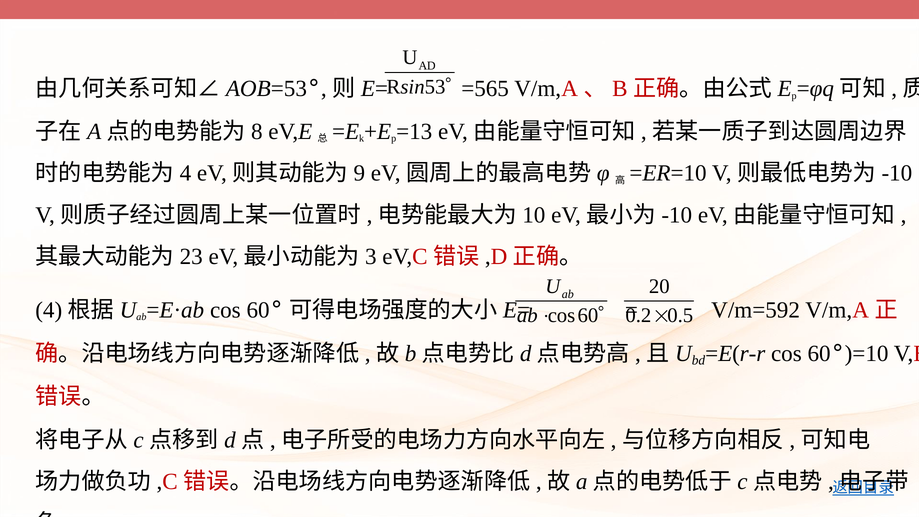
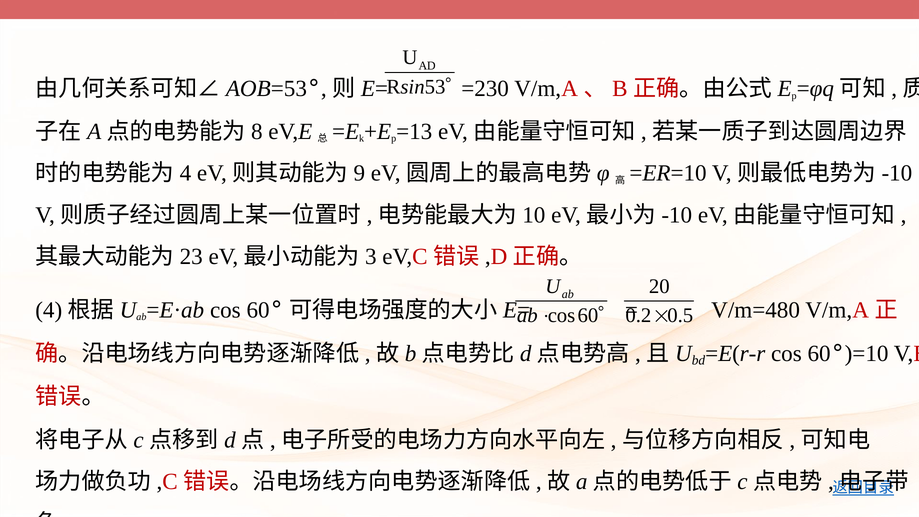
=565: =565 -> =230 (485, 89)
V/m=592: V/m=592 -> V/m=480 (756, 310)
